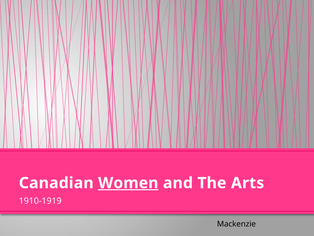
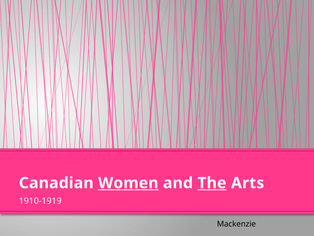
The underline: none -> present (212, 183)
